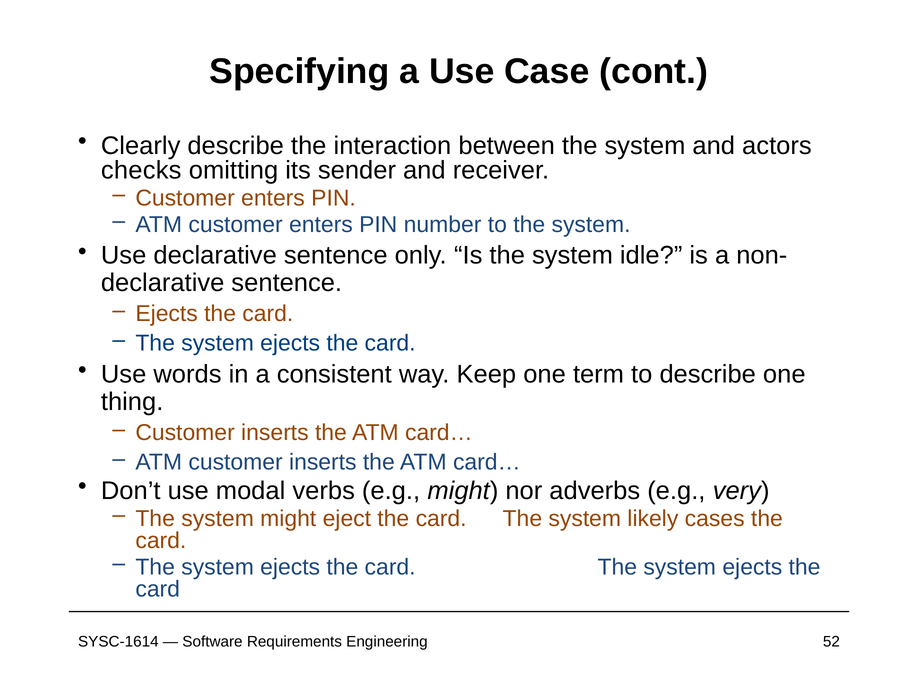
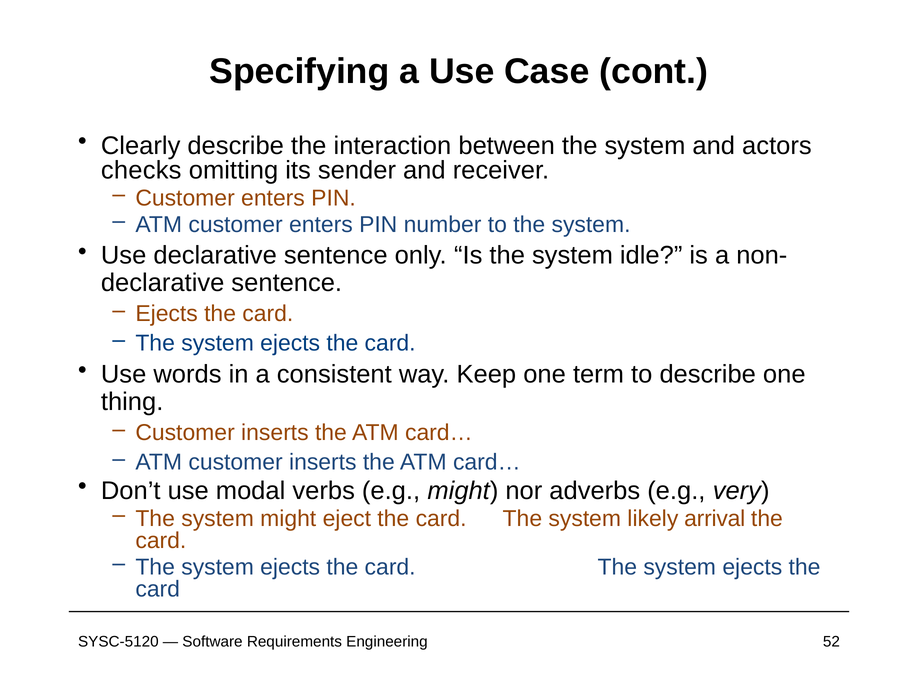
cases: cases -> arrival (715, 519)
SYSC-1614: SYSC-1614 -> SYSC-5120 (118, 642)
